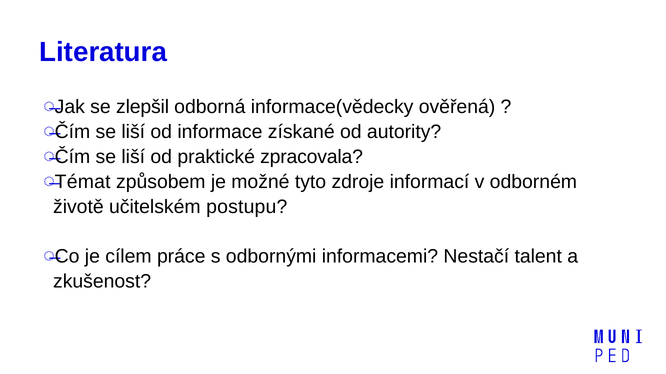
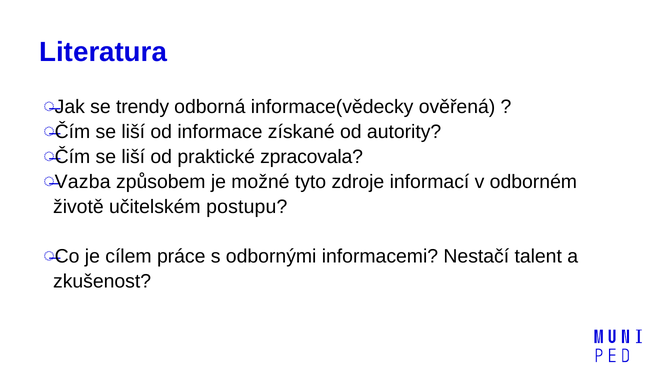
zlepšil: zlepšil -> trendy (143, 107)
Témat: Témat -> Vazba (83, 182)
